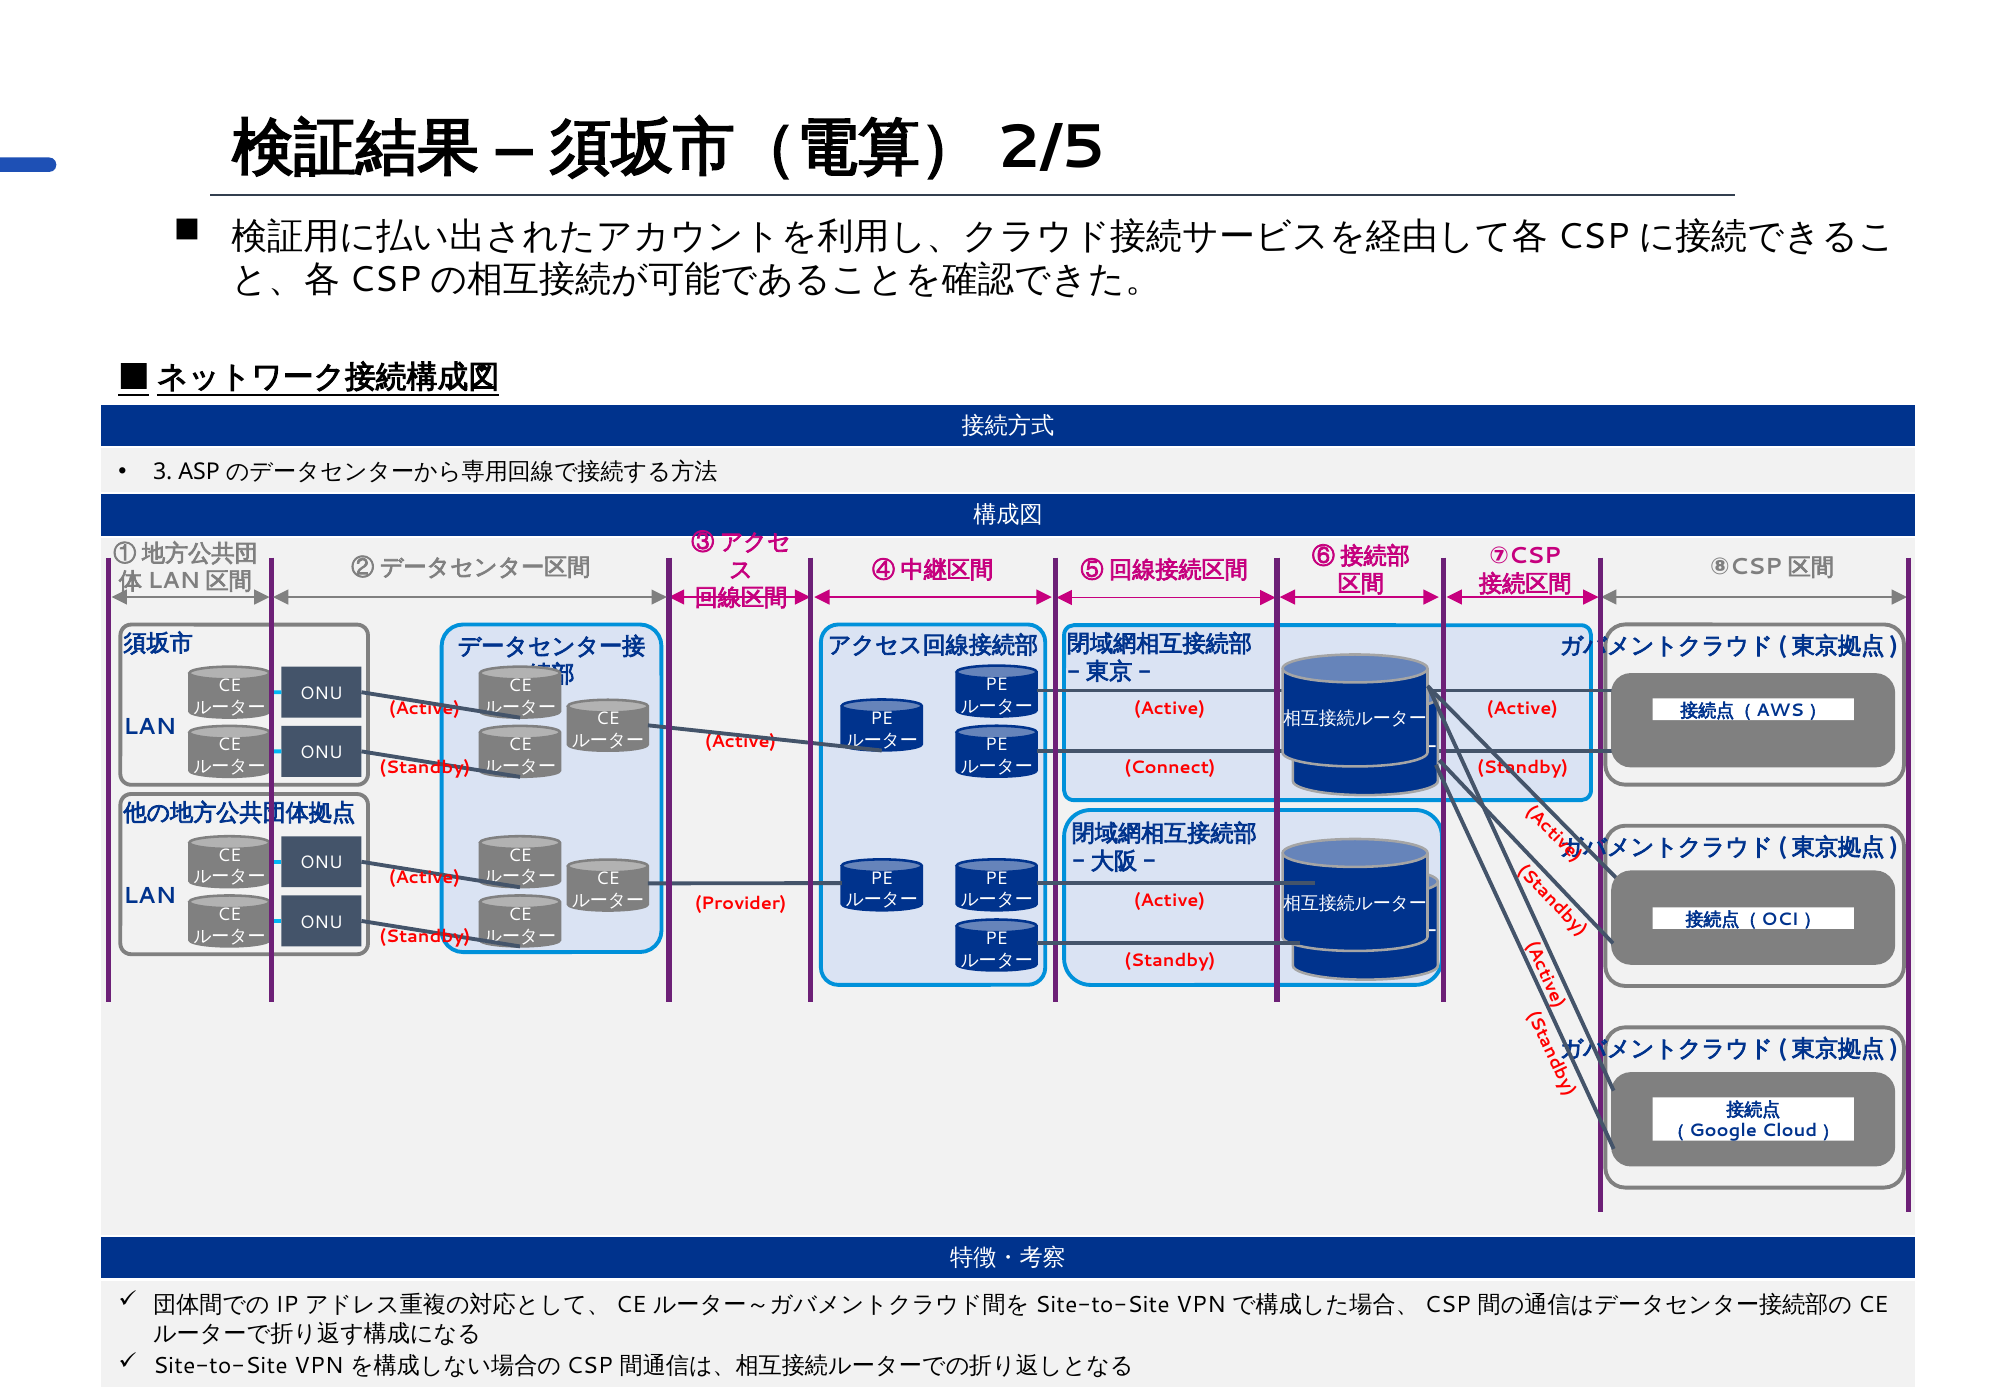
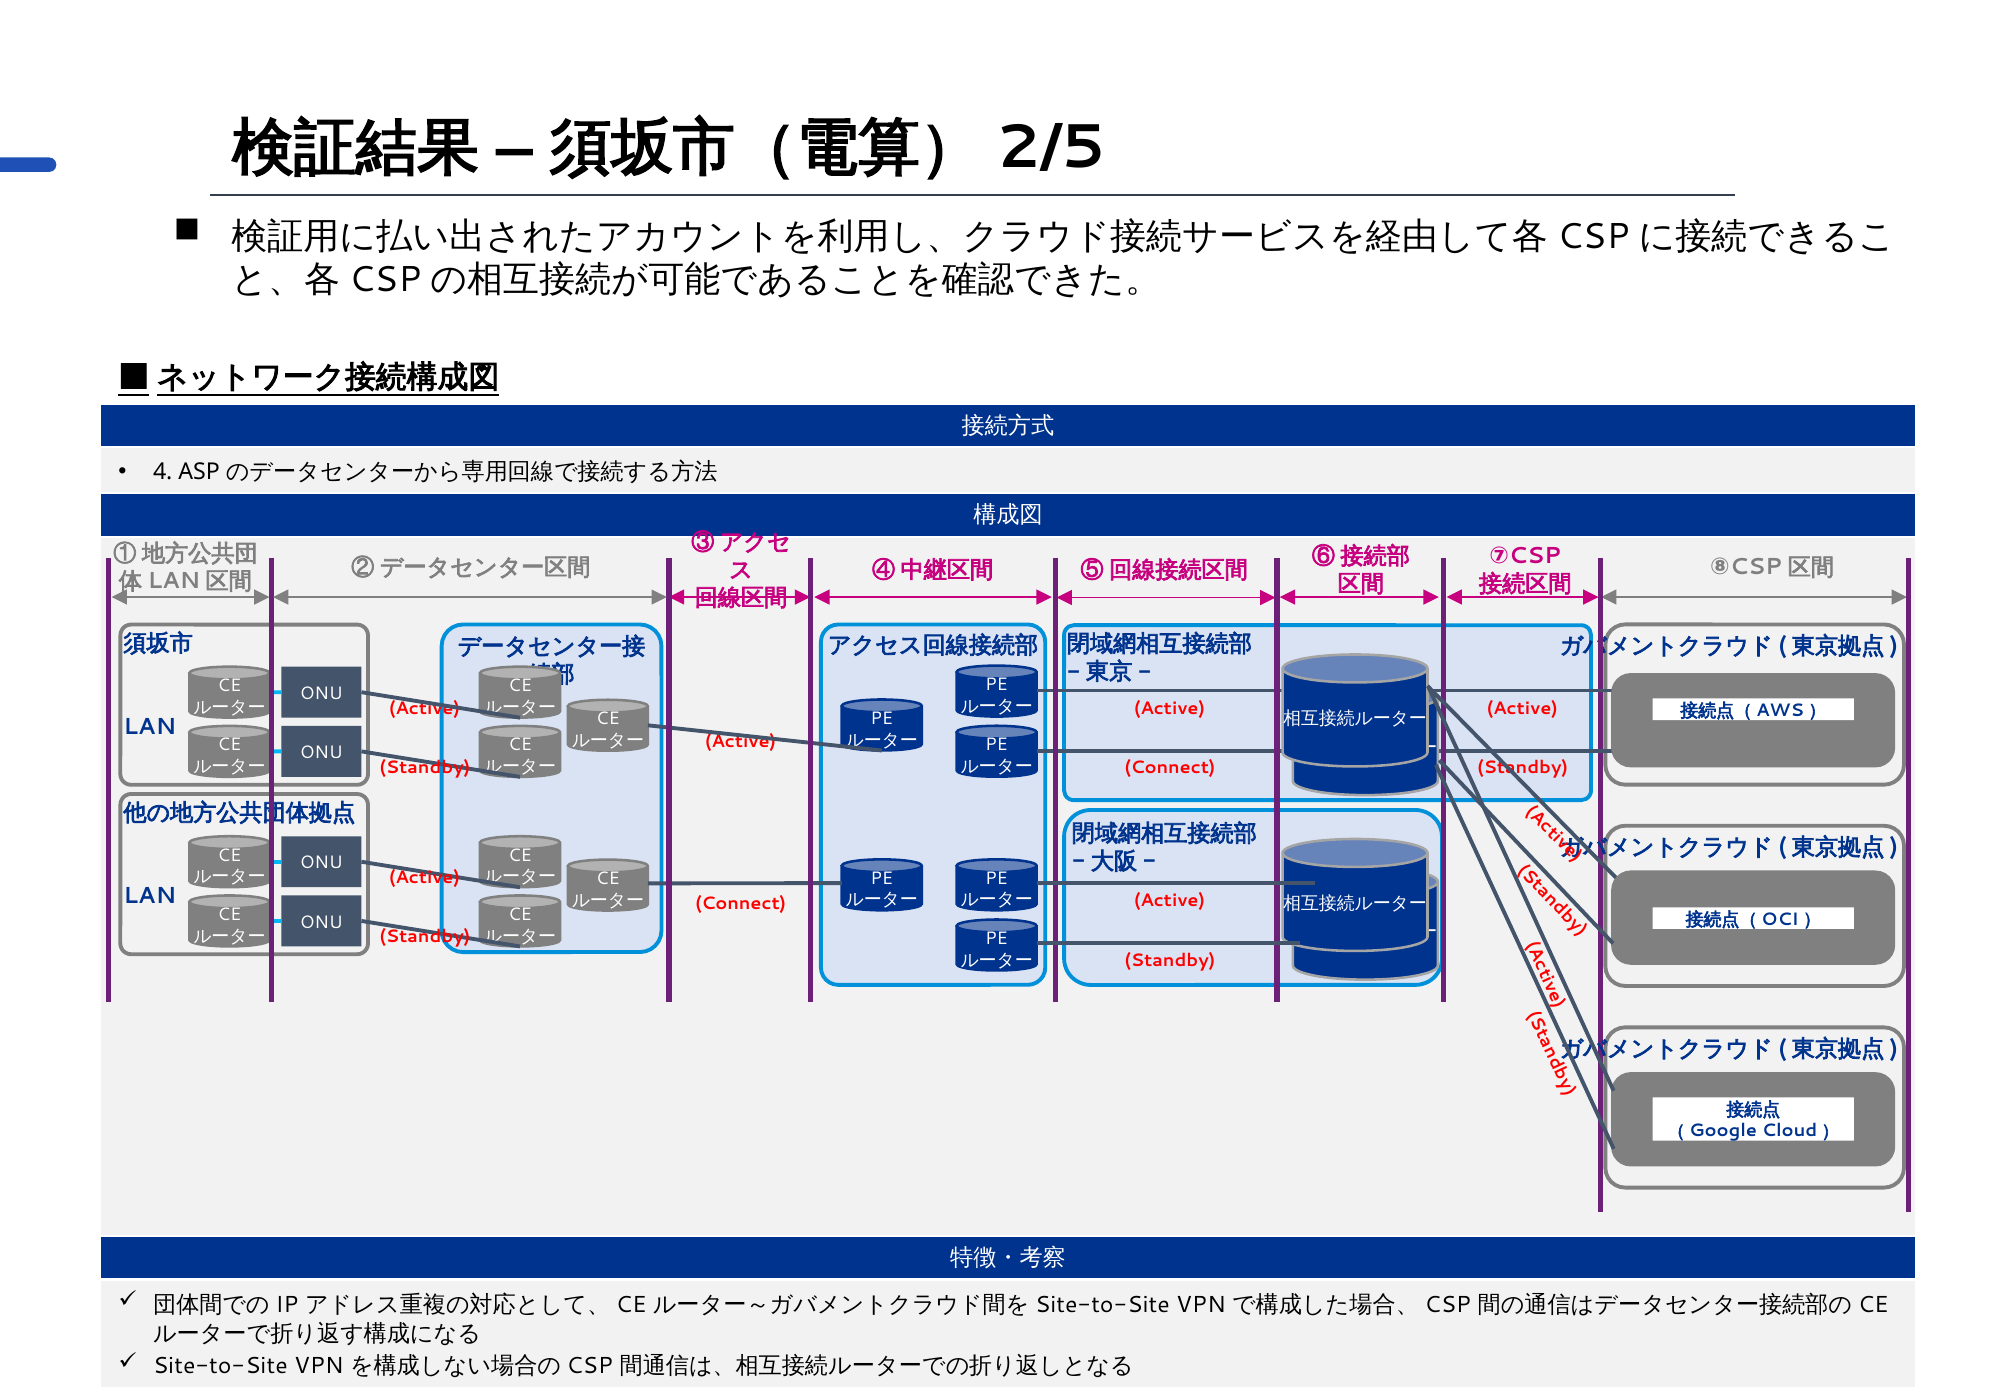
3: 3 -> 4 (163, 472)
Provider: Provider -> Connect (741, 904)
